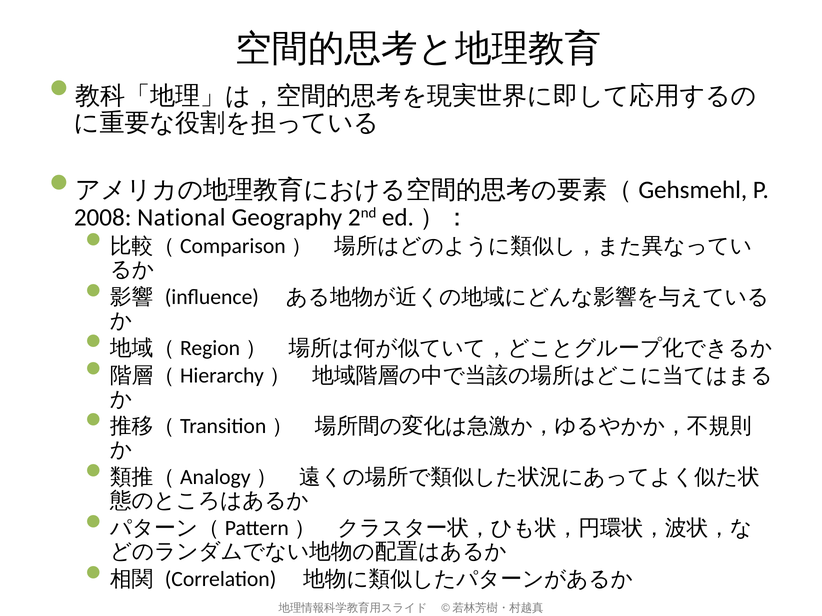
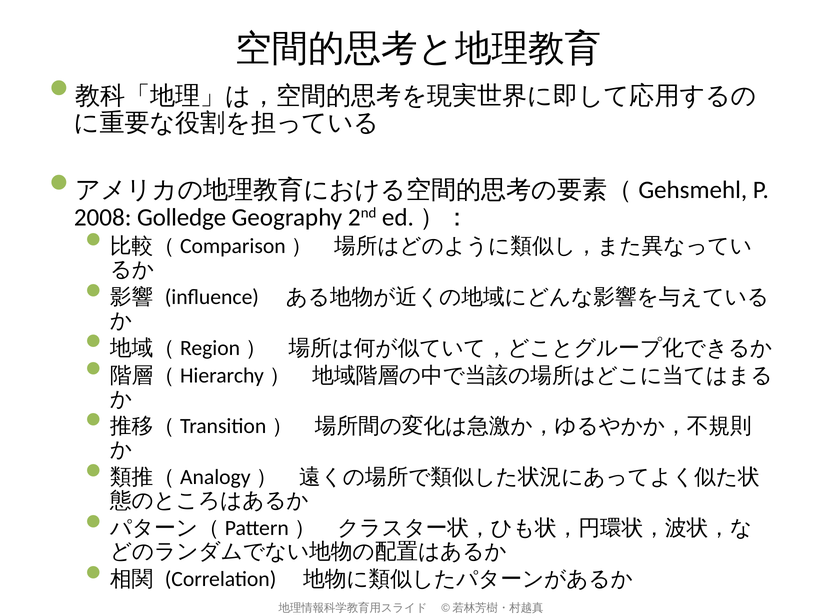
National: National -> Golledge (182, 217)
